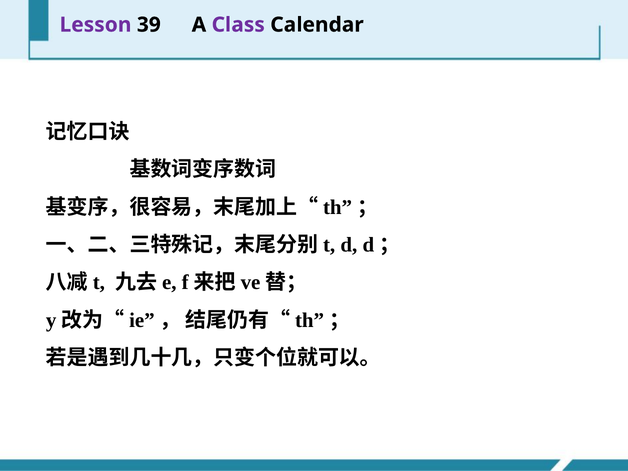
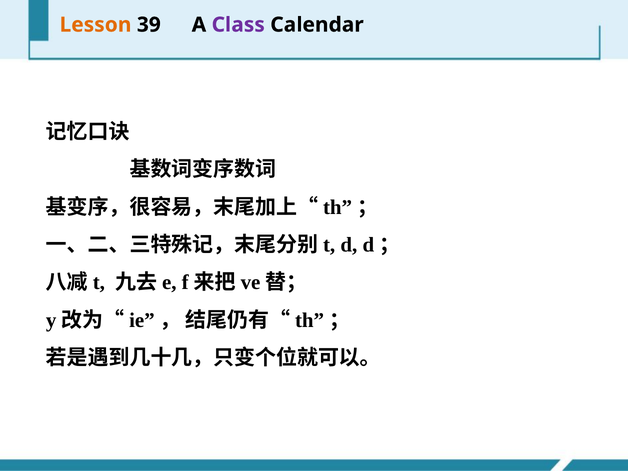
Lesson colour: purple -> orange (95, 25)
